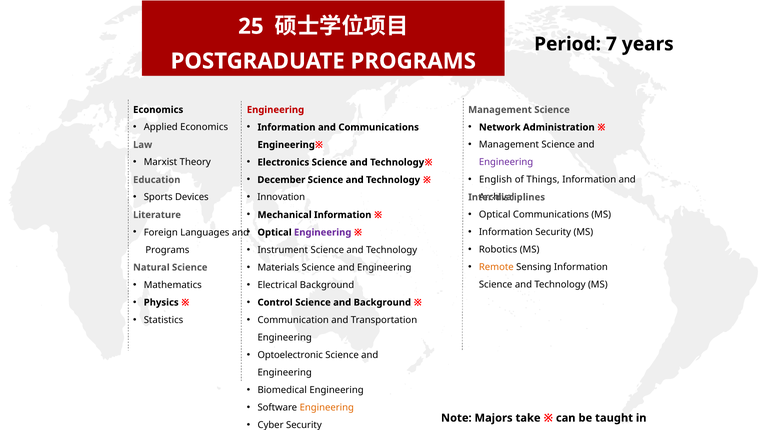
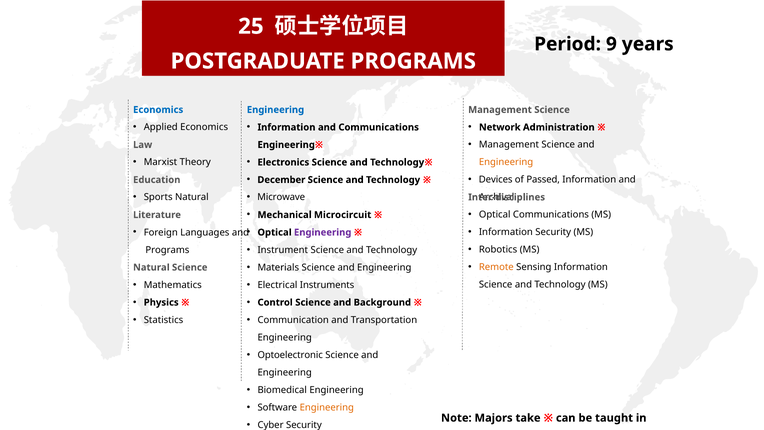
7: 7 -> 9 (611, 44)
Economics colour: black -> blue (158, 110)
Engineering colour: red -> blue (275, 110)
Engineering colour: purple -> orange (506, 162)
English: English -> Devices (496, 180)
Things: Things -> Passed (543, 180)
Sports Devices: Devices -> Natural (192, 197)
Innovation: Innovation -> Microwave (281, 197)
Mechanical Information: Information -> Microcircuit (343, 215)
Electrical Background: Background -> Instruments (327, 285)
